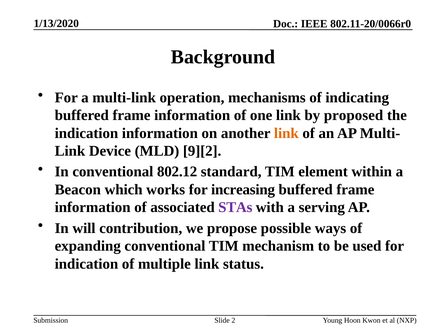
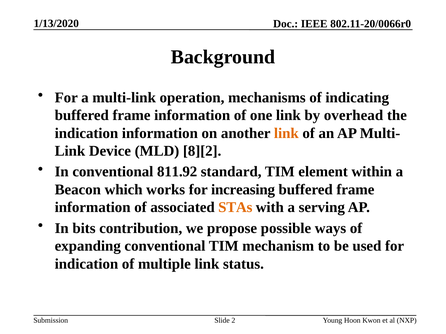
proposed: proposed -> overhead (354, 116)
9][2: 9][2 -> 8][2 (202, 151)
802.12: 802.12 -> 811.92 (177, 172)
STAs colour: purple -> orange (235, 208)
will: will -> bits (84, 229)
